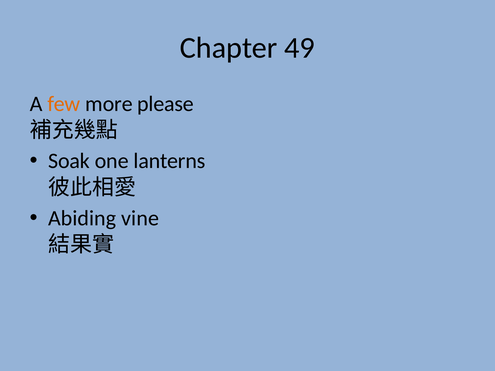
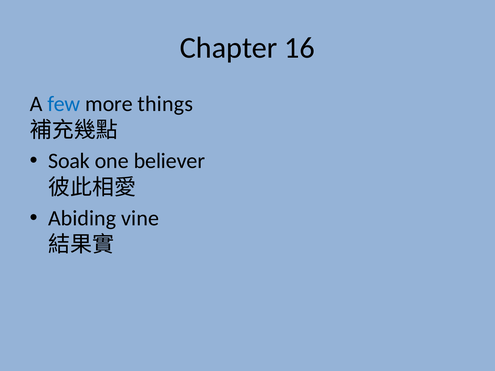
49: 49 -> 16 (300, 48)
few colour: orange -> blue (64, 104)
please: please -> things (165, 104)
lanterns: lanterns -> believer (169, 161)
